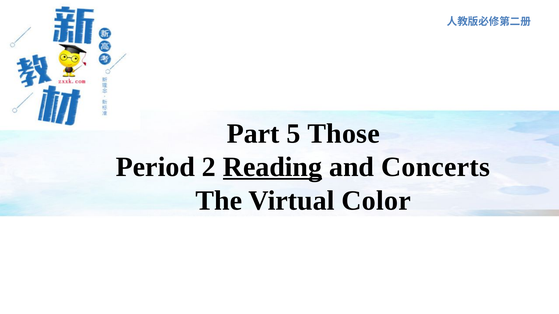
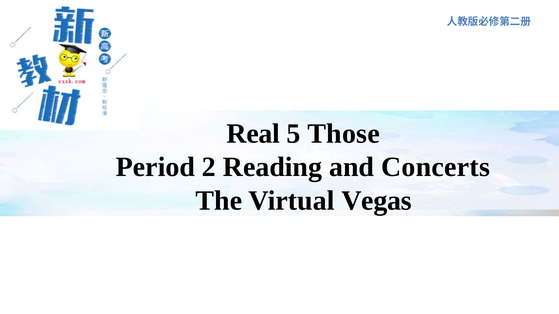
Part: Part -> Real (253, 134)
Reading underline: present -> none (273, 167)
Color: Color -> Vegas (376, 201)
